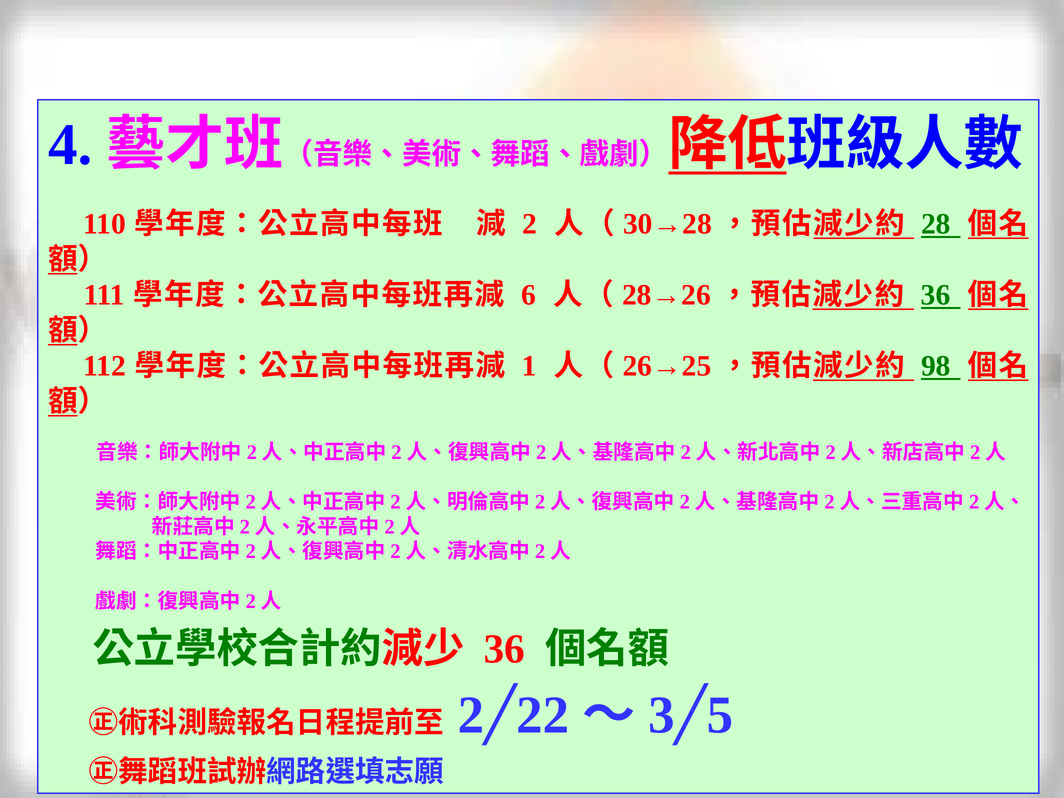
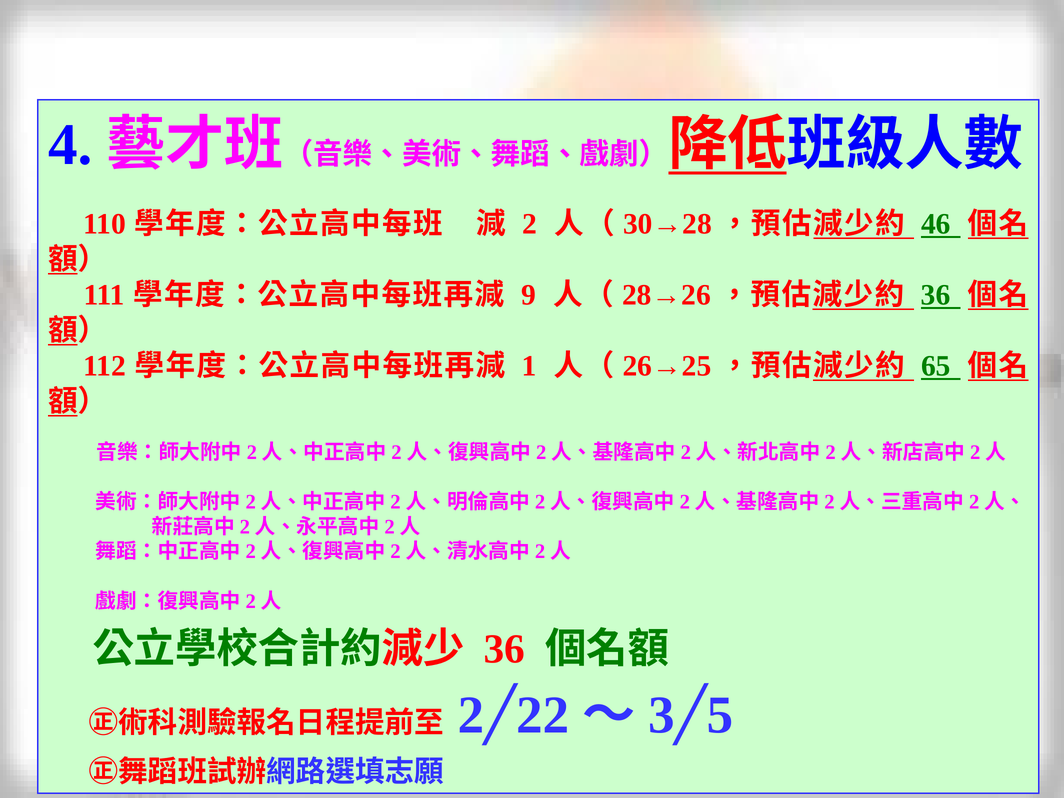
28: 28 -> 46 (936, 224)
6: 6 -> 9 (528, 295)
98: 98 -> 65 (936, 366)
